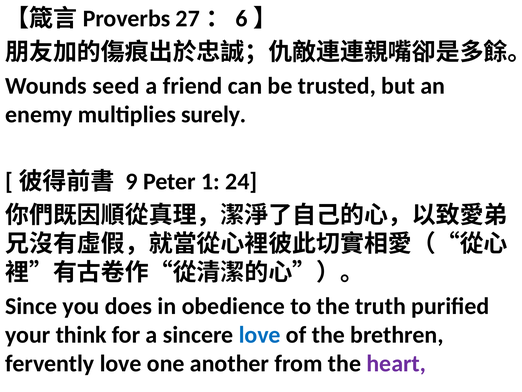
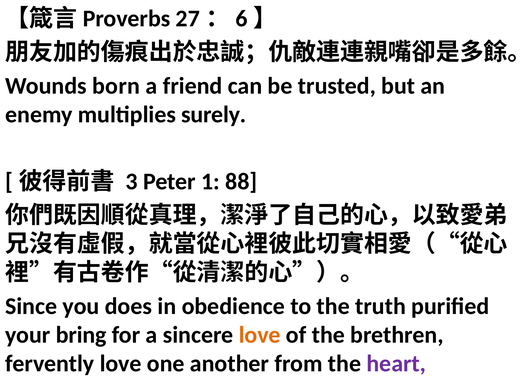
seed: seed -> born (116, 86)
9: 9 -> 3 (132, 181)
24: 24 -> 88 (241, 181)
think: think -> bring (81, 335)
love colour: blue -> orange (260, 335)
